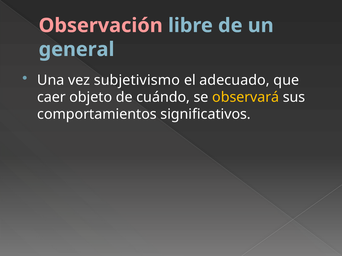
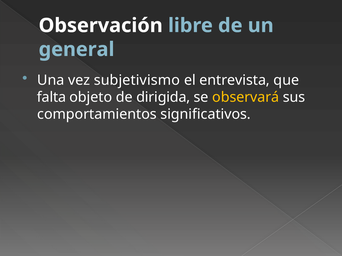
Observación colour: pink -> white (101, 26)
adecuado: adecuado -> entrevista (235, 80)
caer: caer -> falta (52, 97)
cuándo: cuándo -> dirigida (163, 97)
